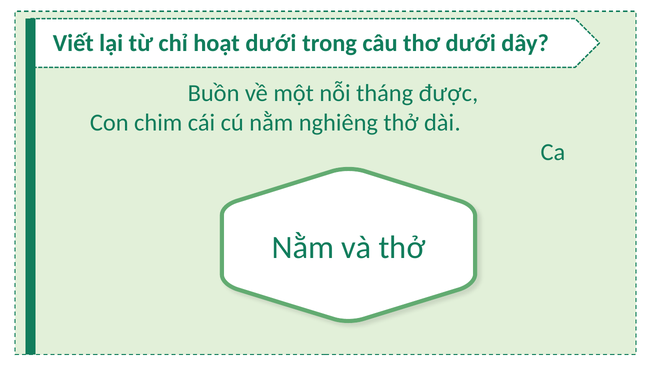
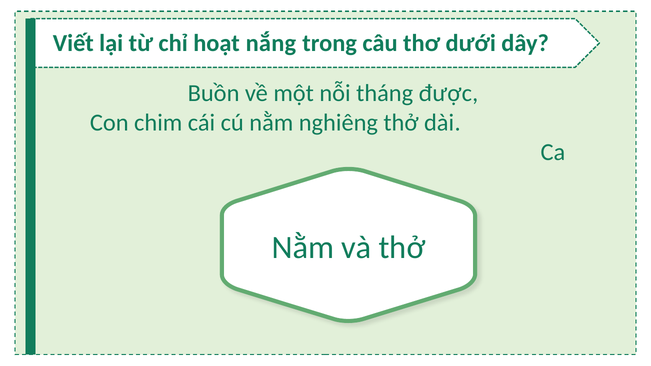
hoạt dưới: dưới -> nắng (271, 43)
